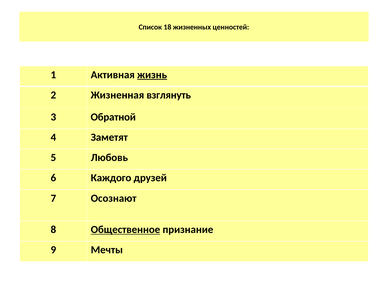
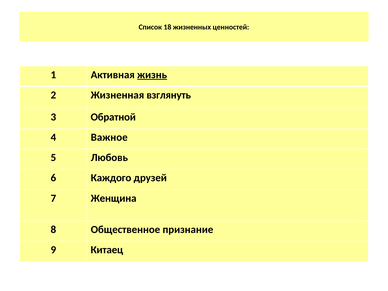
Заметят: Заметят -> Важное (109, 137)
Осознают: Осознают -> Женщина (114, 198)
Общественное underline: present -> none (125, 230)
Мечты: Мечты -> Китаец (107, 250)
